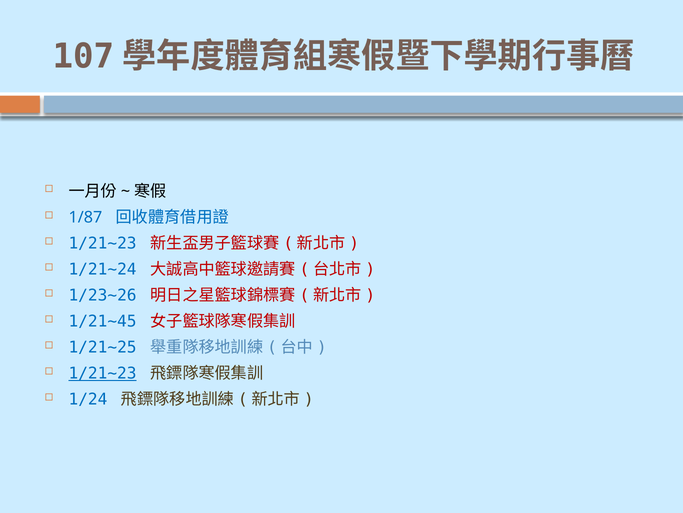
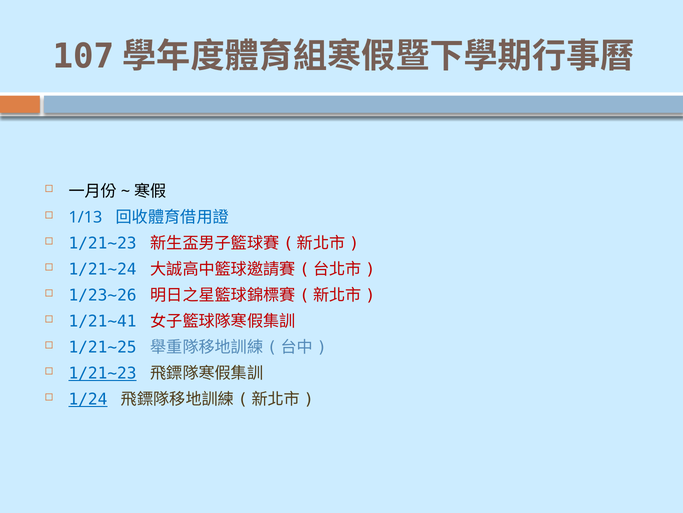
1/87: 1/87 -> 1/13 (85, 217)
1/21~45: 1/21~45 -> 1/21~41 (103, 321)
1/24 underline: none -> present (88, 399)
